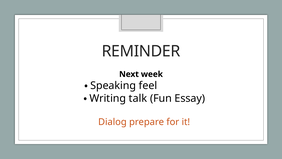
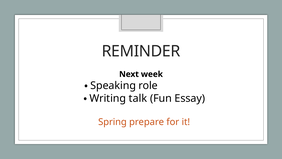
feel: feel -> role (148, 85)
Dialog: Dialog -> Spring (112, 122)
